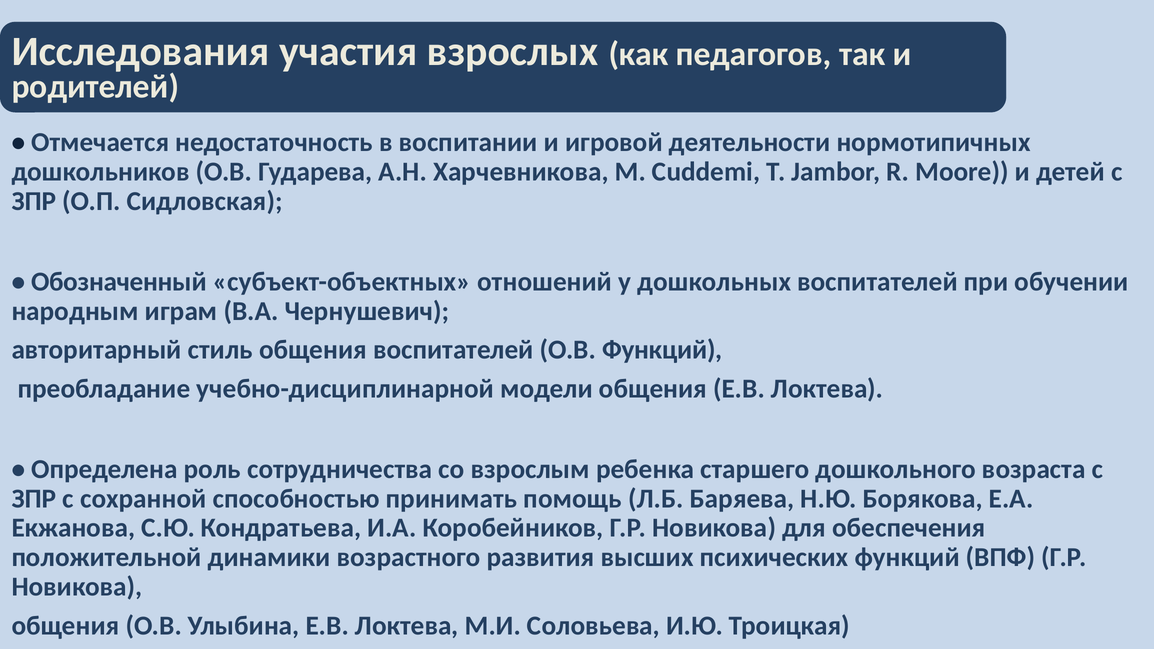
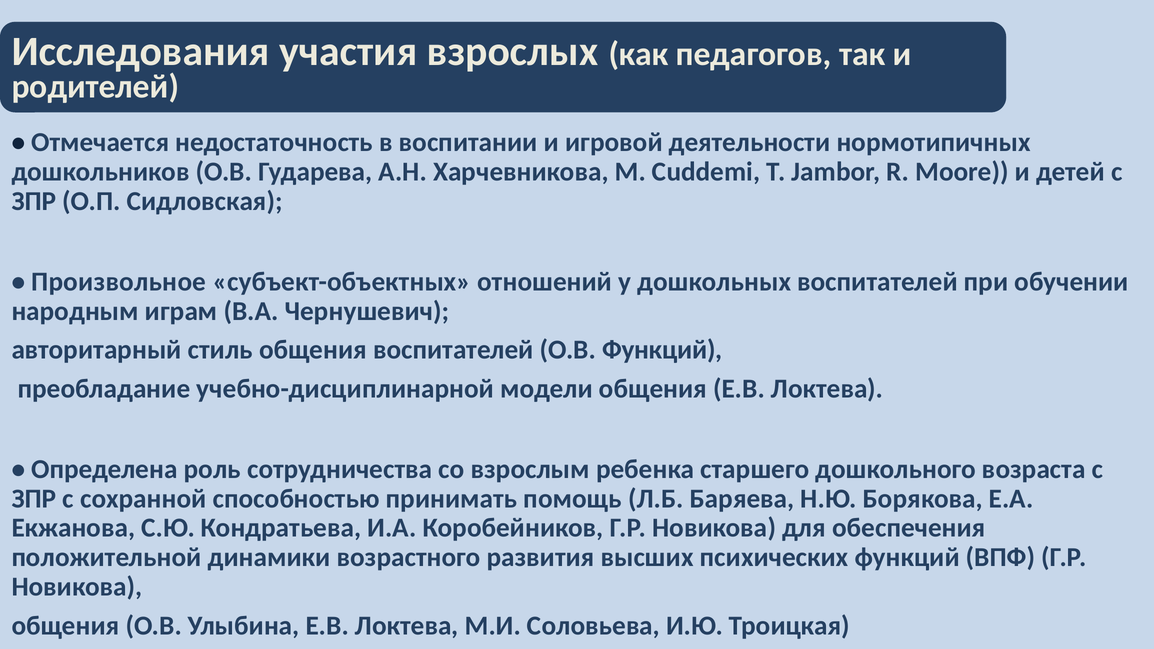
Обозначенный: Обозначенный -> Произвольное (119, 282)
